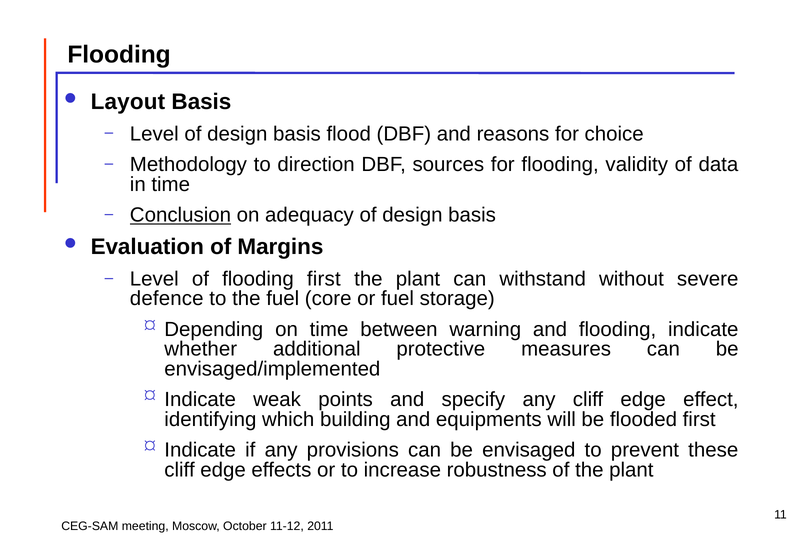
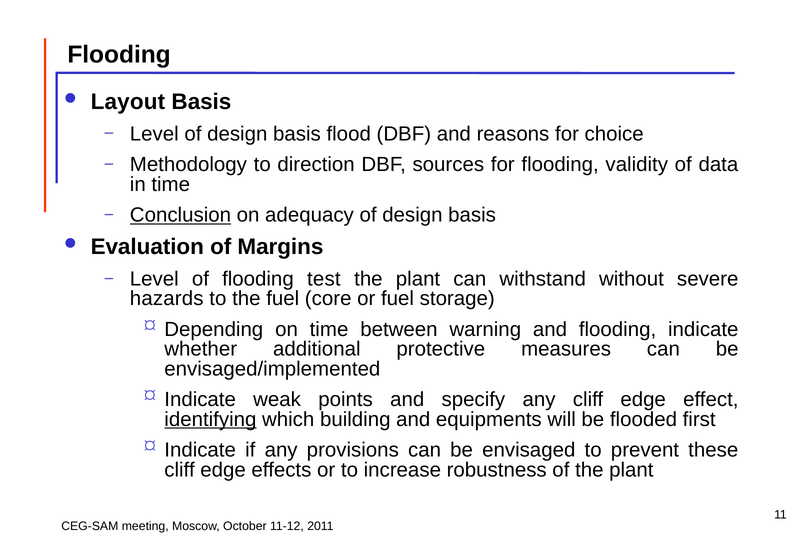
flooding first: first -> test (324, 279)
defence: defence -> hazards (167, 298)
identifying underline: none -> present (210, 419)
